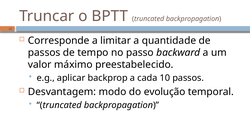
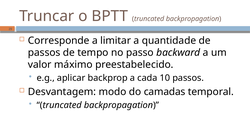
evolução: evolução -> camadas (165, 92)
